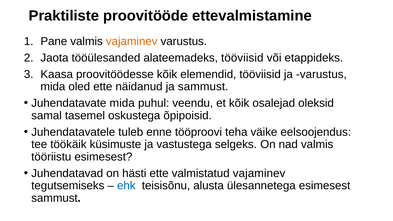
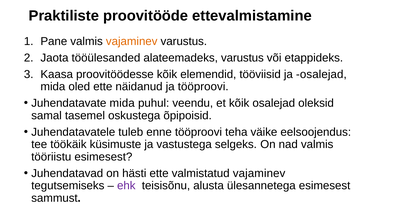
alateemadeks tööviisid: tööviisid -> varustus (242, 58)
ja varustus: varustus -> osalejad (321, 74)
ja sammust: sammust -> tööproovi (203, 87)
ehk colour: blue -> purple (126, 186)
